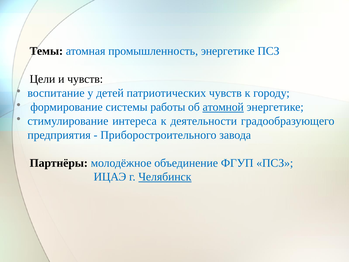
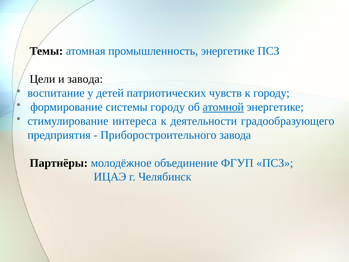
и чувств: чувств -> завода (85, 79)
системы работы: работы -> городу (168, 107)
Челябинск underline: present -> none (165, 177)
